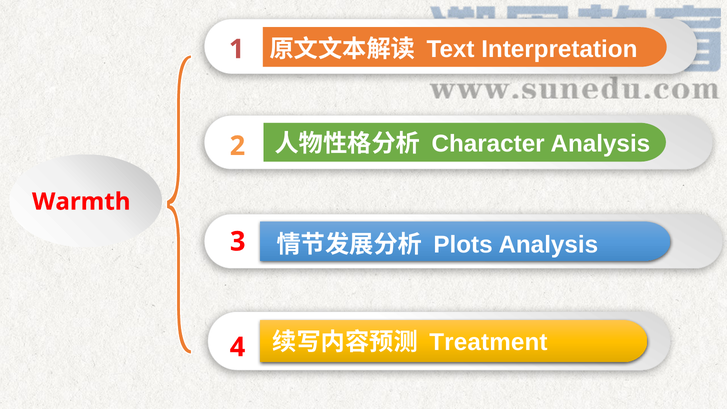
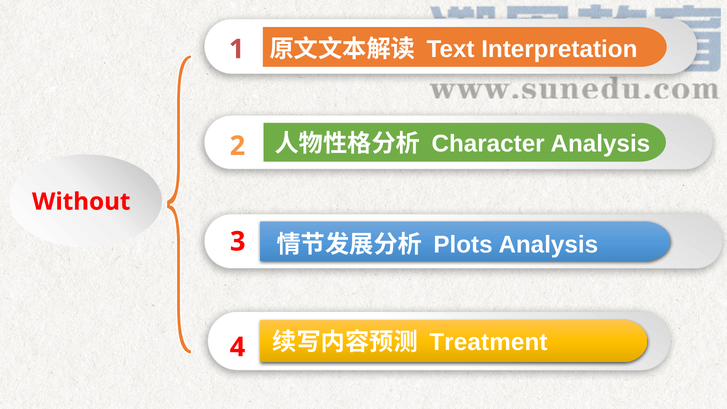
Warmth: Warmth -> Without (81, 202)
